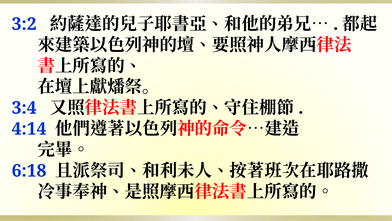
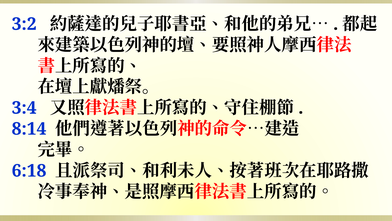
4:14: 4:14 -> 8:14 (29, 129)
